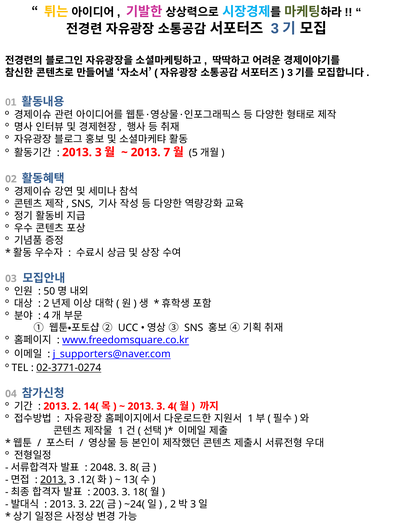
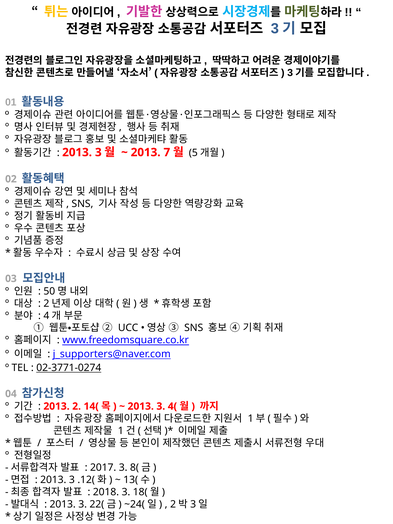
2048: 2048 -> 2017 (103, 467)
2013 underline: present -> none (53, 480)
2003: 2003 -> 2018 (106, 492)
